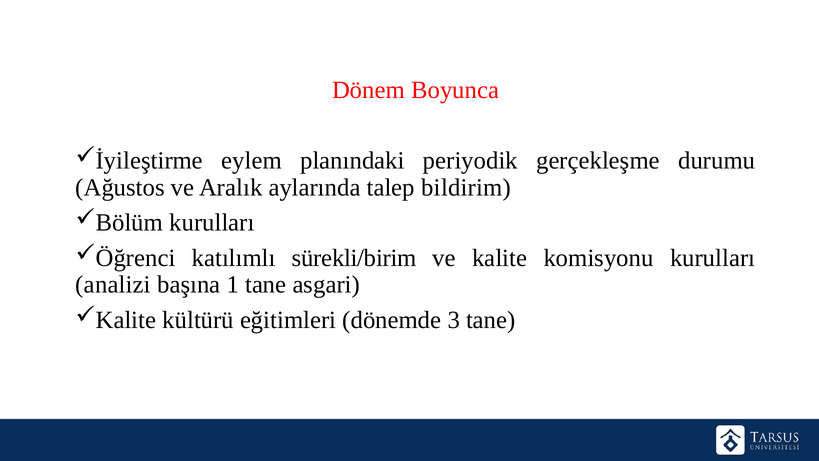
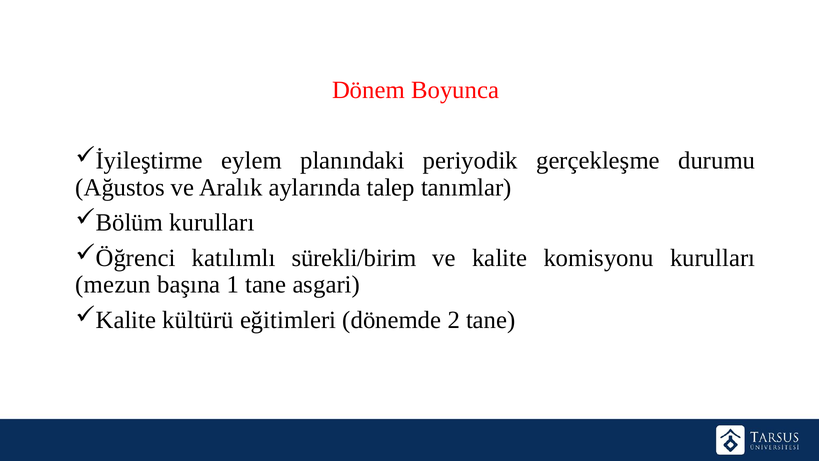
bildirim: bildirim -> tanımlar (466, 187)
analizi: analizi -> mezun (113, 285)
3: 3 -> 2 (454, 320)
